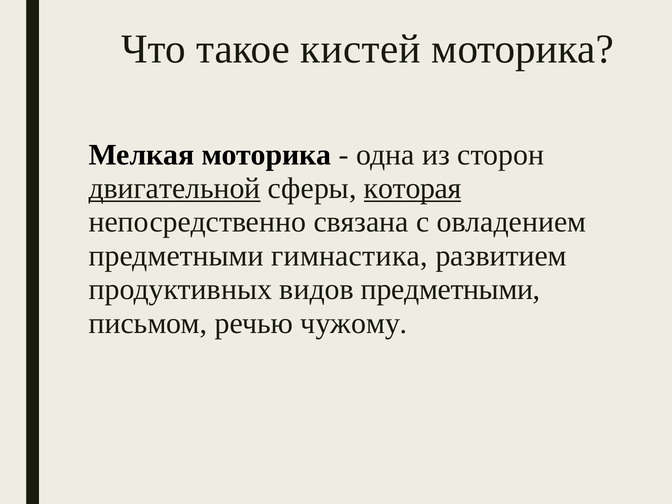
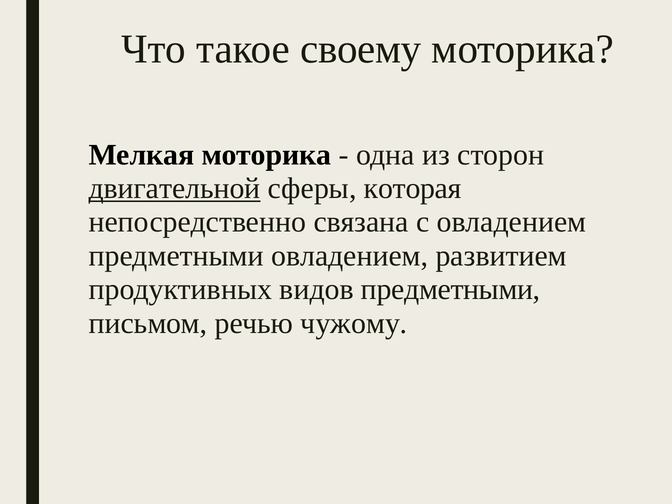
кистей: кистей -> своему (361, 49)
которая underline: present -> none (413, 188)
предметными гимнастика: гимнастика -> овладением (350, 256)
